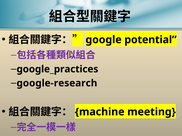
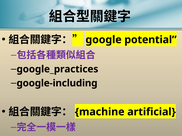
google-research: google-research -> google-including (57, 83)
meeting: meeting -> artificial (152, 112)
